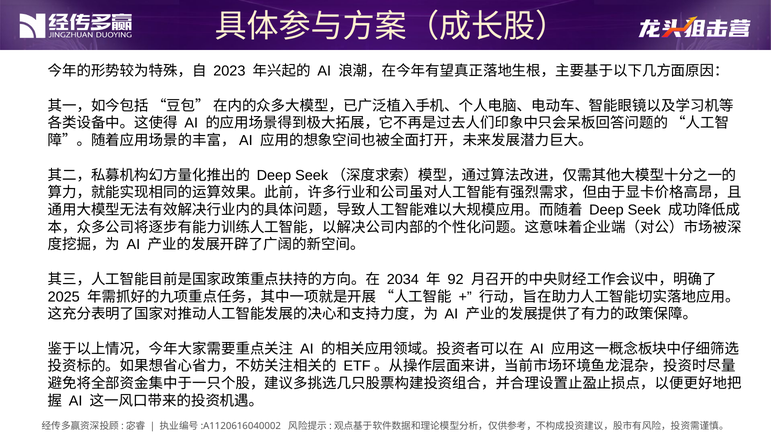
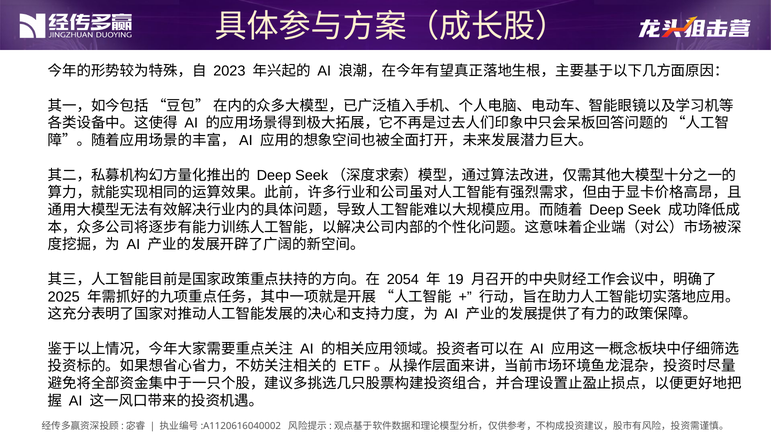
2034: 2034 -> 2054 (403, 279)
92: 92 -> 19 (456, 279)
